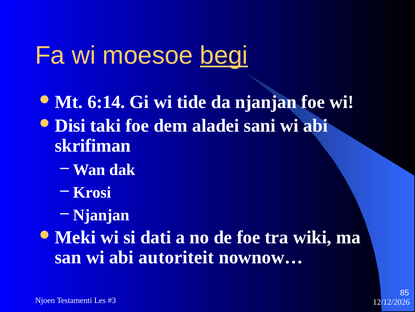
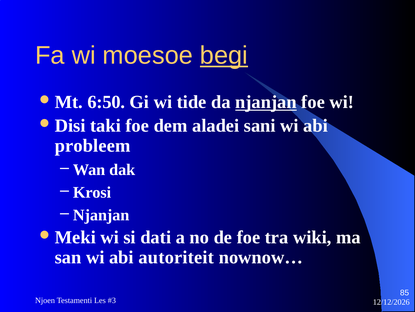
6:14: 6:14 -> 6:50 (106, 102)
njanjan underline: none -> present (266, 102)
skrifiman: skrifiman -> probleem (93, 145)
